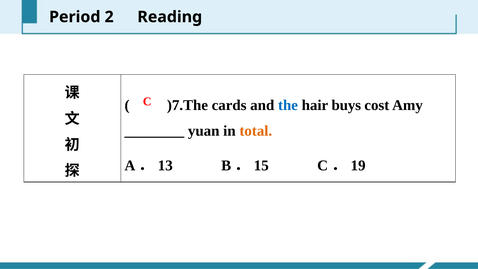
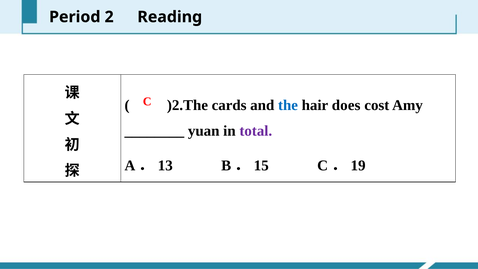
)7.The: )7.The -> )2.The (187, 105)
buys: buys -> does (346, 105)
total colour: orange -> purple (256, 131)
